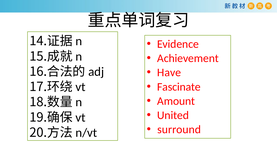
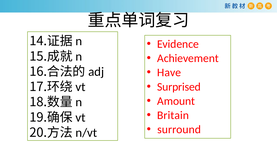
Fascinate: Fascinate -> Surprised (179, 87)
United: United -> Britain (173, 115)
